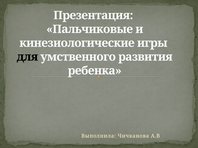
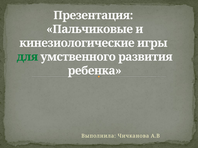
для colour: black -> green (27, 57)
